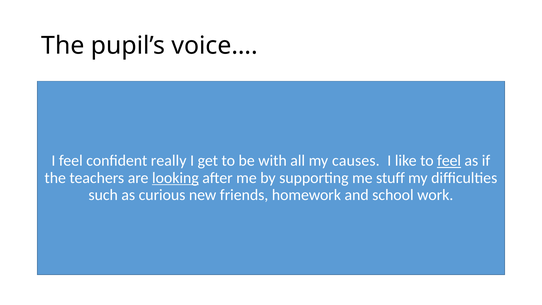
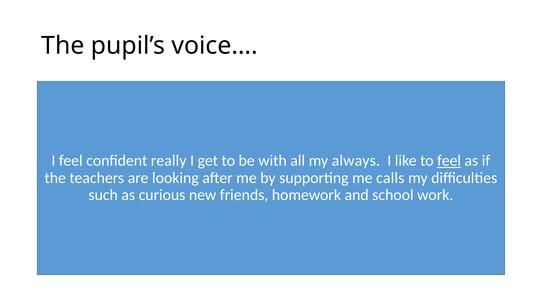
causes: causes -> always (356, 161)
looking underline: present -> none (175, 178)
stuff: stuff -> calls (390, 178)
